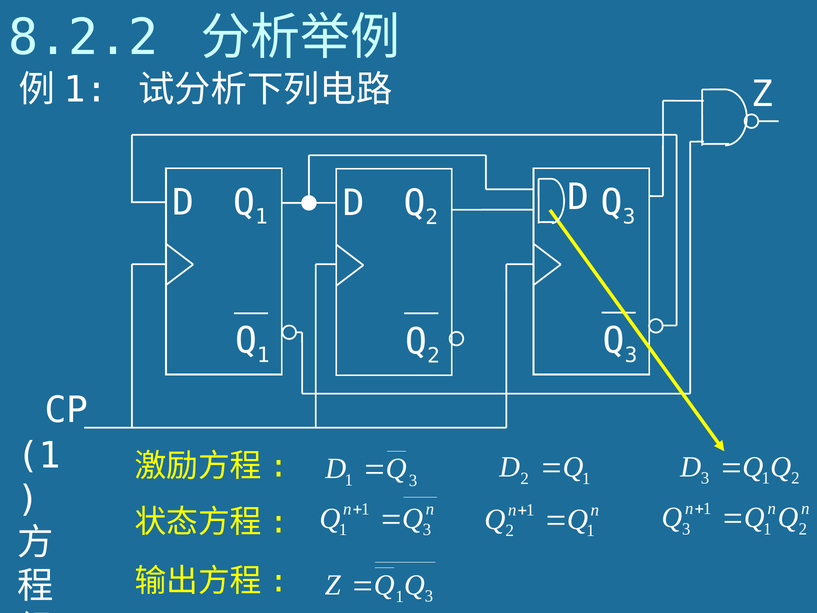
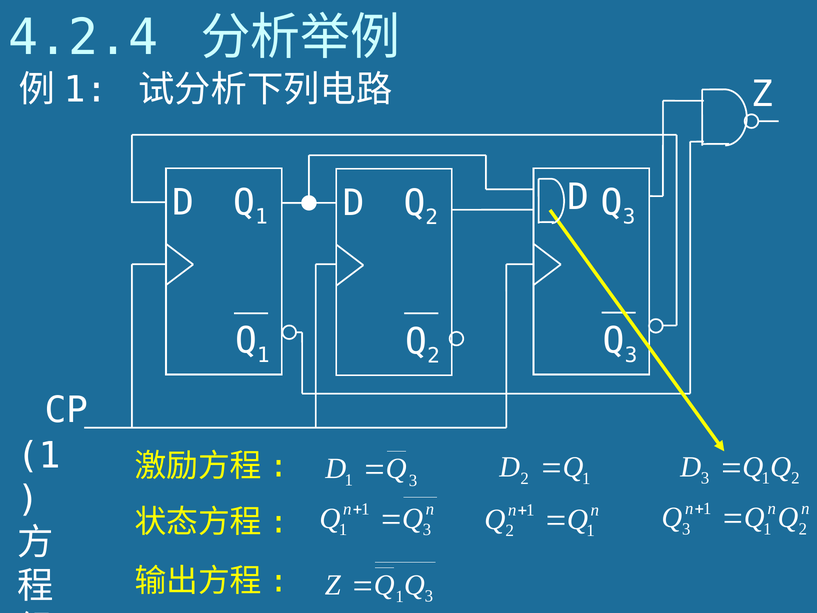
8.2.2: 8.2.2 -> 4.2.4 (83, 38)
